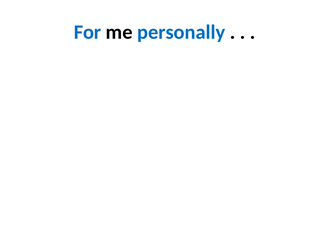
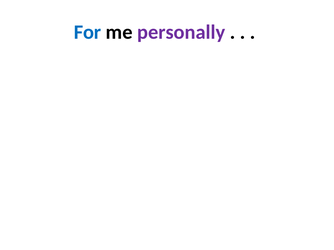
personally colour: blue -> purple (181, 32)
